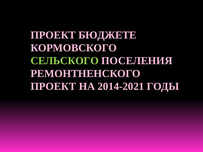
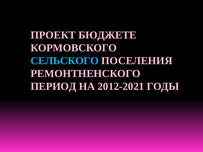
СЕЛЬСКОГО colour: light green -> light blue (65, 61)
ПРОЕКТ: ПРОЕКТ -> ПЕРИОД (53, 87)
2014-2021: 2014-2021 -> 2012-2021 (121, 87)
